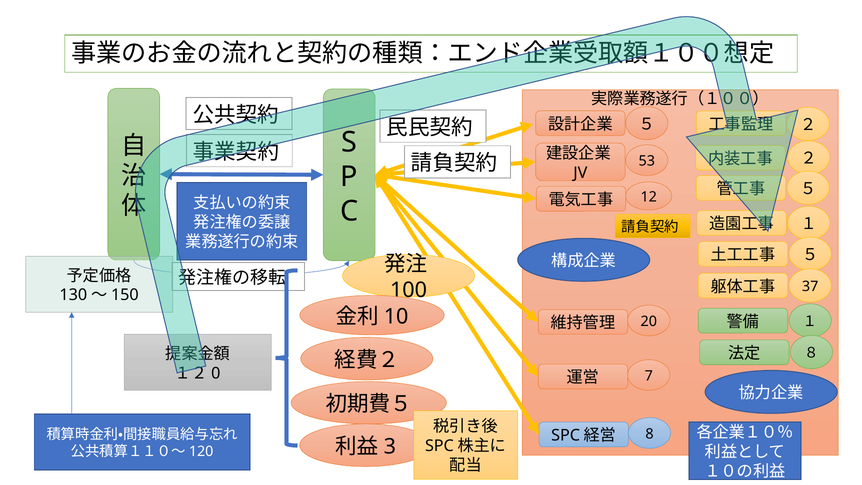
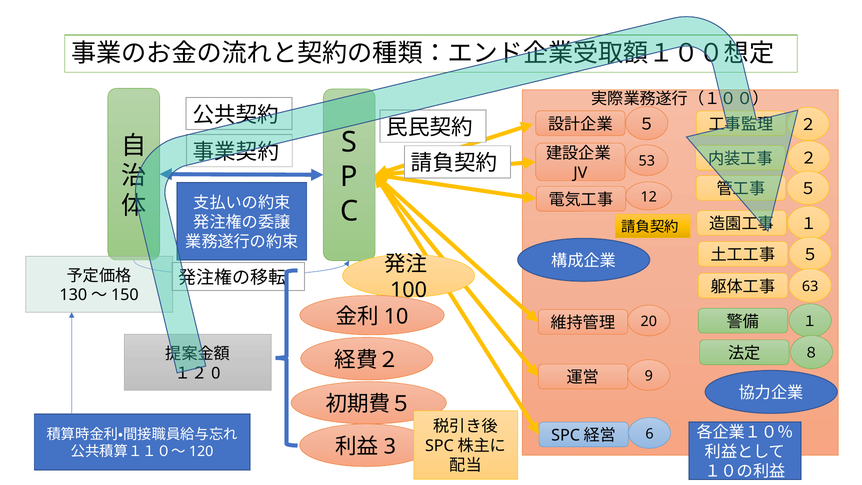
37: 37 -> 63 (810, 286)
7: 7 -> 9 (649, 376)
8: 8 -> 6 (650, 434)
